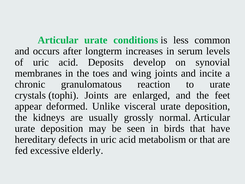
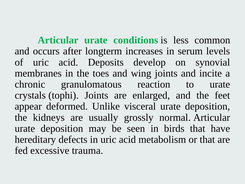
elderly: elderly -> trauma (88, 150)
